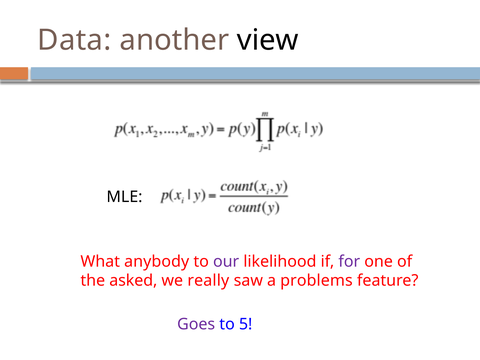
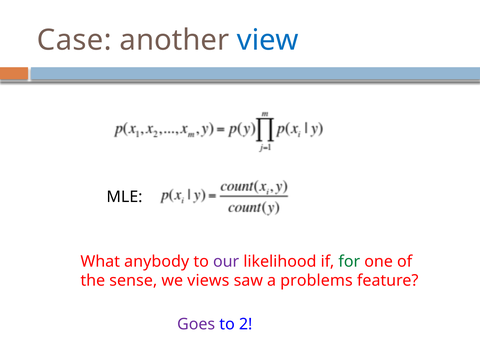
Data: Data -> Case (74, 40)
view colour: black -> blue (268, 40)
for colour: purple -> green (349, 261)
asked: asked -> sense (133, 281)
really: really -> views (208, 281)
5: 5 -> 2 (246, 324)
